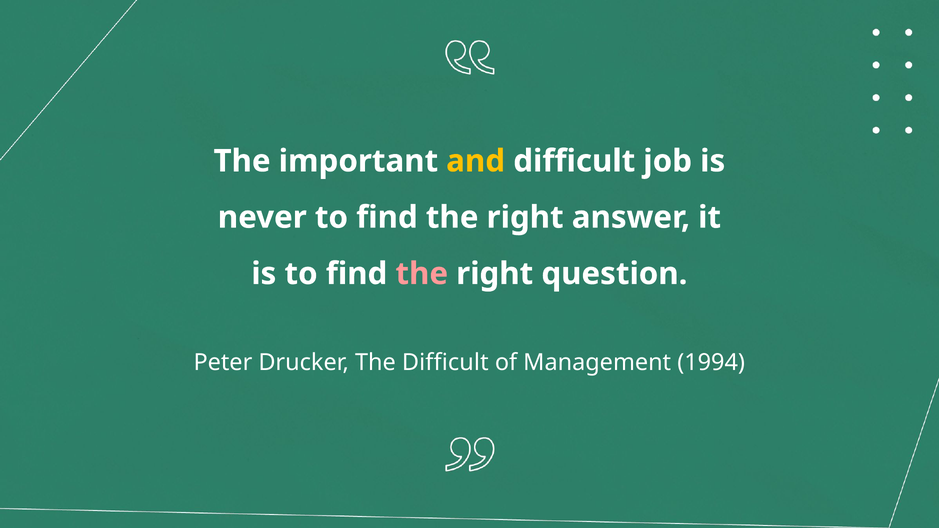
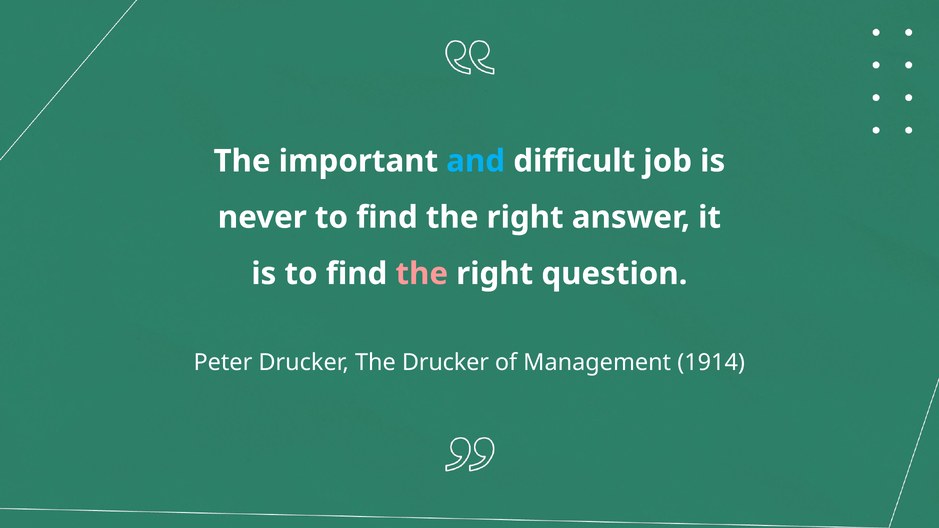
and colour: yellow -> light blue (476, 161)
The Difficult: Difficult -> Drucker (445, 362)
1994: 1994 -> 1914 (711, 362)
